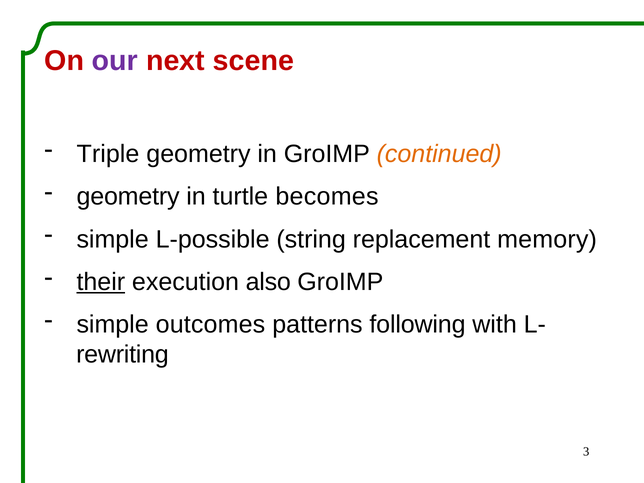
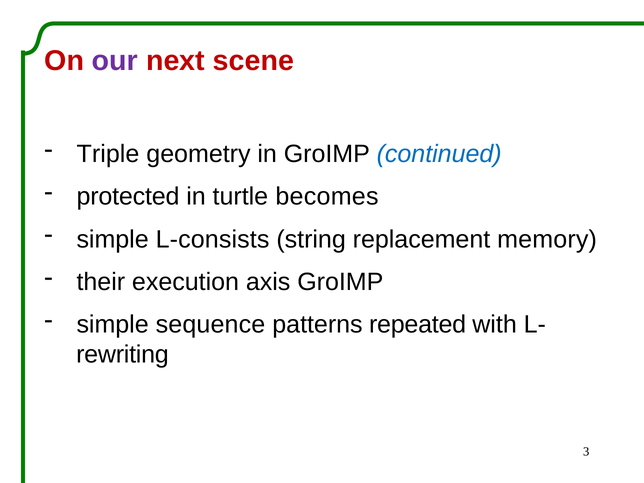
continued colour: orange -> blue (439, 154)
geometry: geometry -> protected (128, 197)
L-possible: L-possible -> L-consists (213, 239)
their underline: present -> none (101, 282)
also: also -> axis (268, 282)
outcomes: outcomes -> sequence (210, 324)
following: following -> repeated (418, 324)
